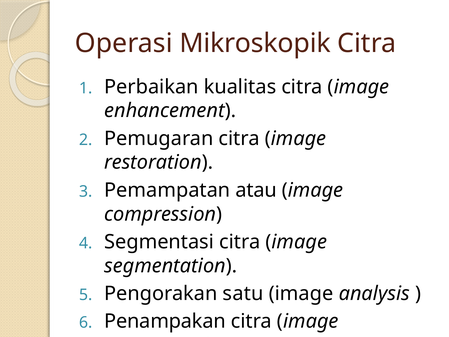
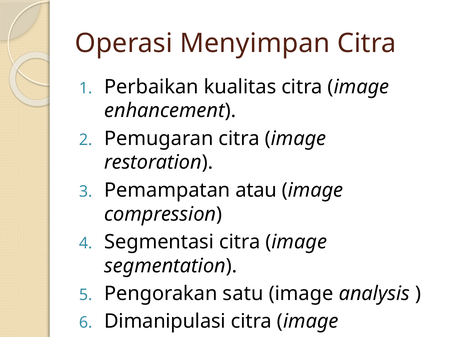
Mikroskopik: Mikroskopik -> Menyimpan (255, 43)
Penampakan: Penampakan -> Dimanipulasi (165, 321)
